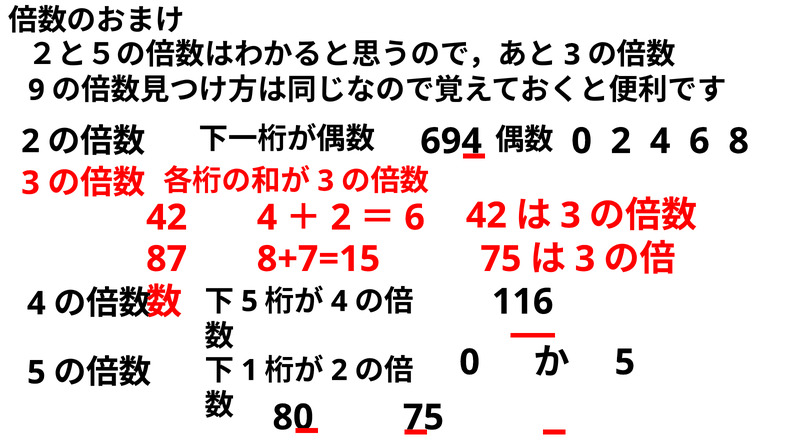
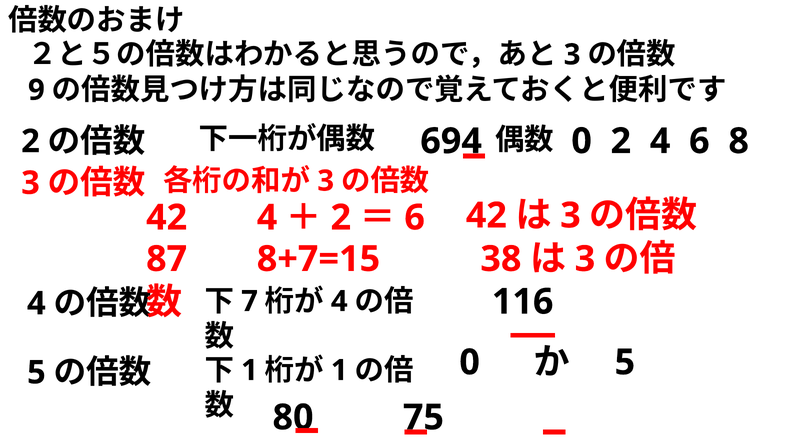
8+7=15 75: 75 -> 38 (501, 259)
5: 5 -> 7 (250, 301)
2: 2 -> 1 (339, 370)
